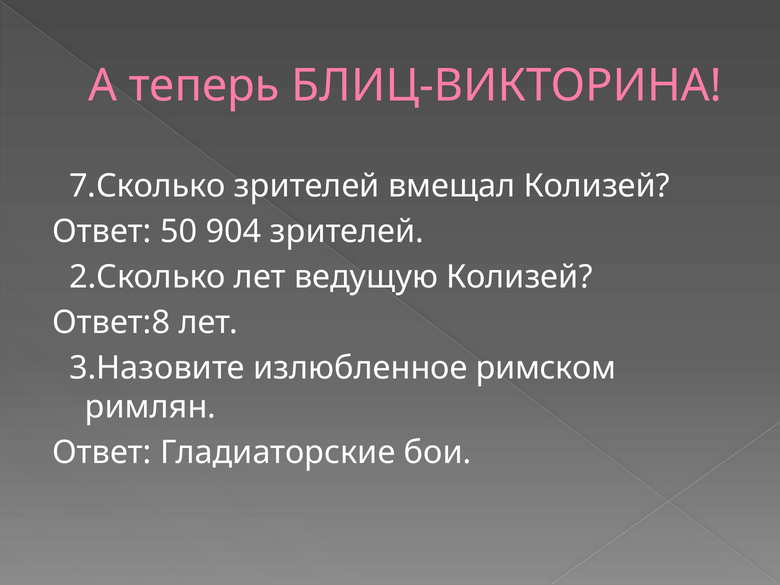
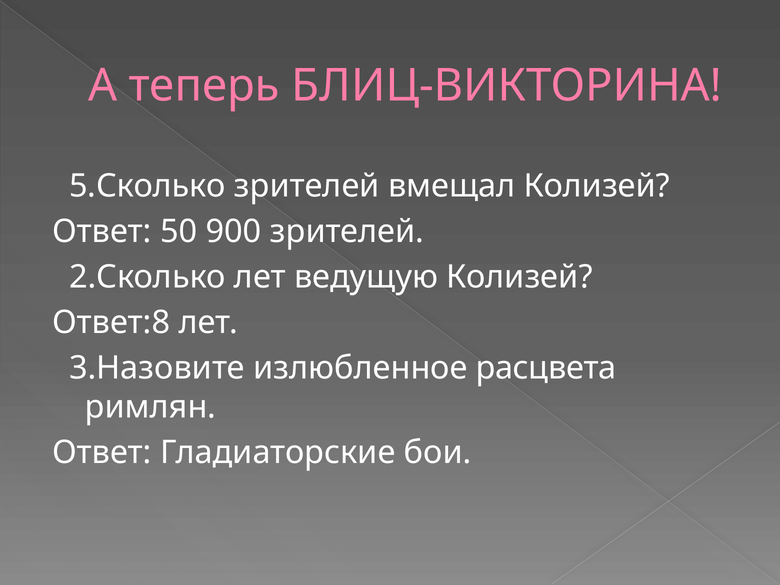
7.Сколько: 7.Сколько -> 5.Сколько (147, 186)
904: 904 -> 900 (234, 232)
римском: римском -> расцвета (546, 368)
